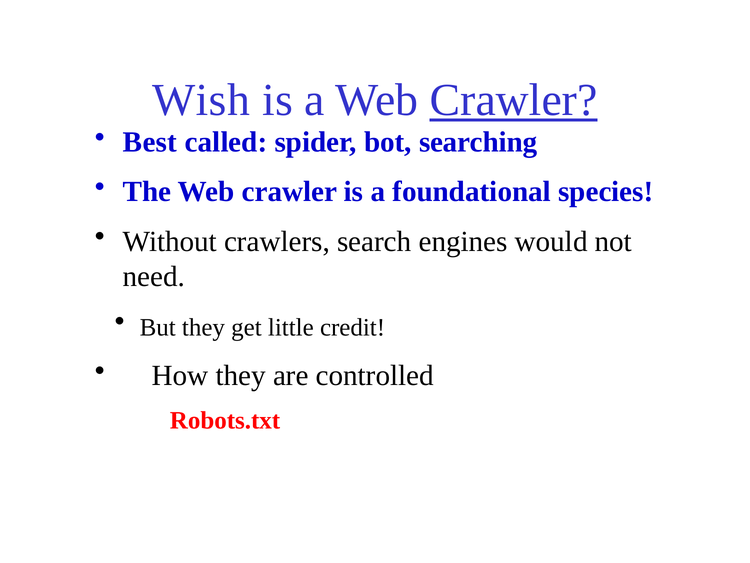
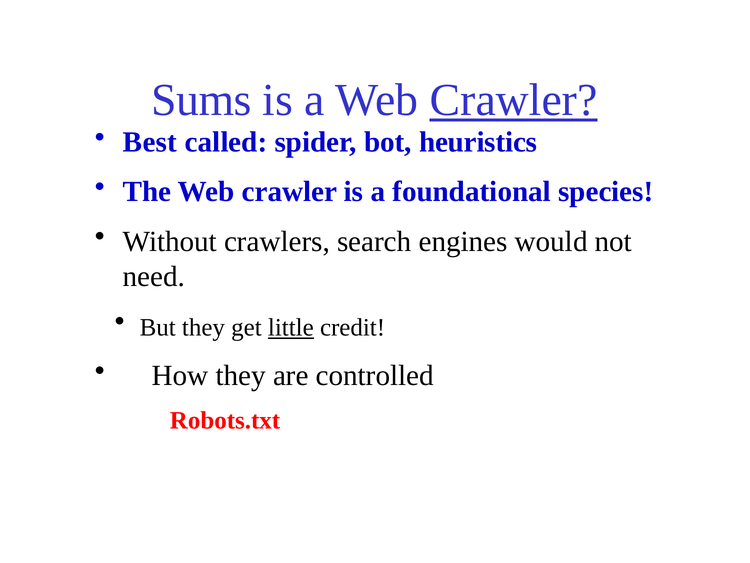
Wish: Wish -> Sums (202, 100)
searching: searching -> heuristics (478, 142)
little underline: none -> present (291, 327)
